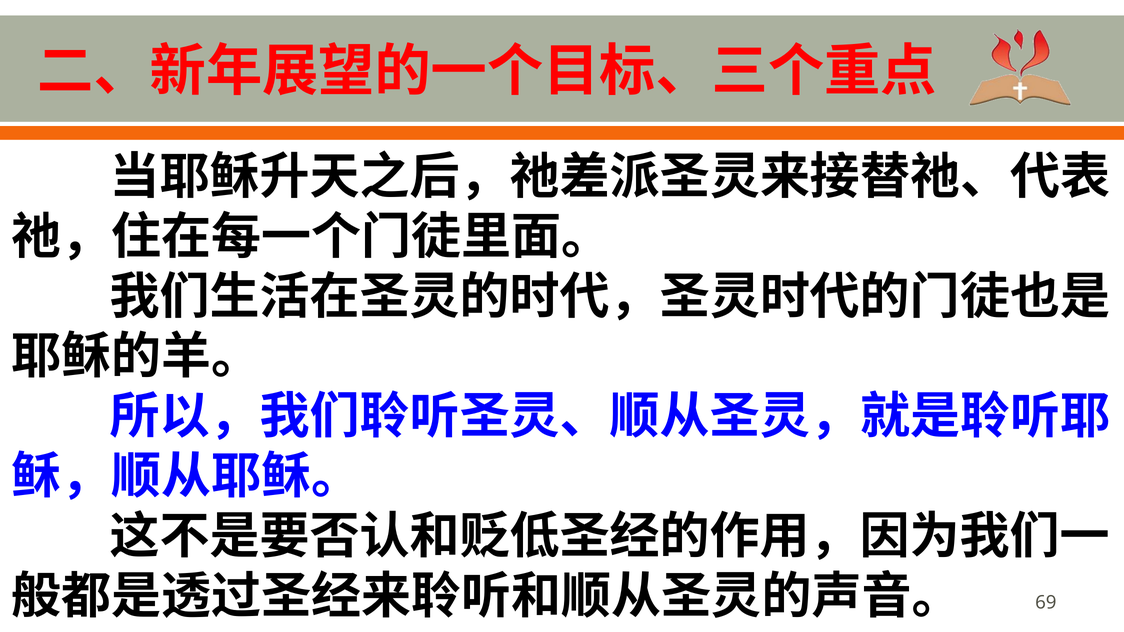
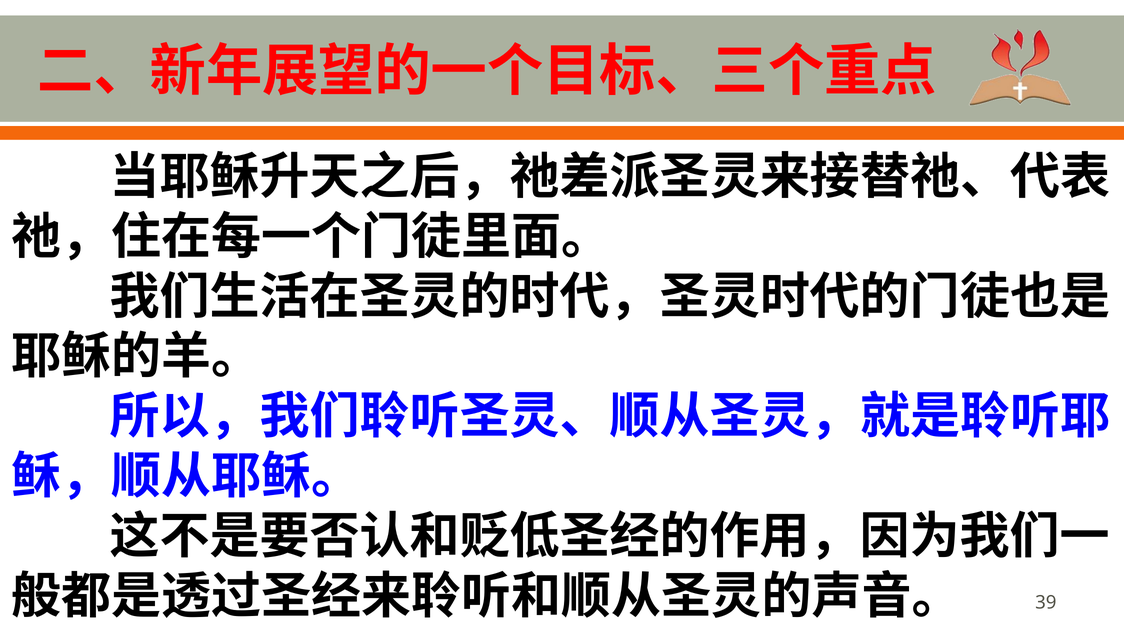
69: 69 -> 39 (1046, 603)
